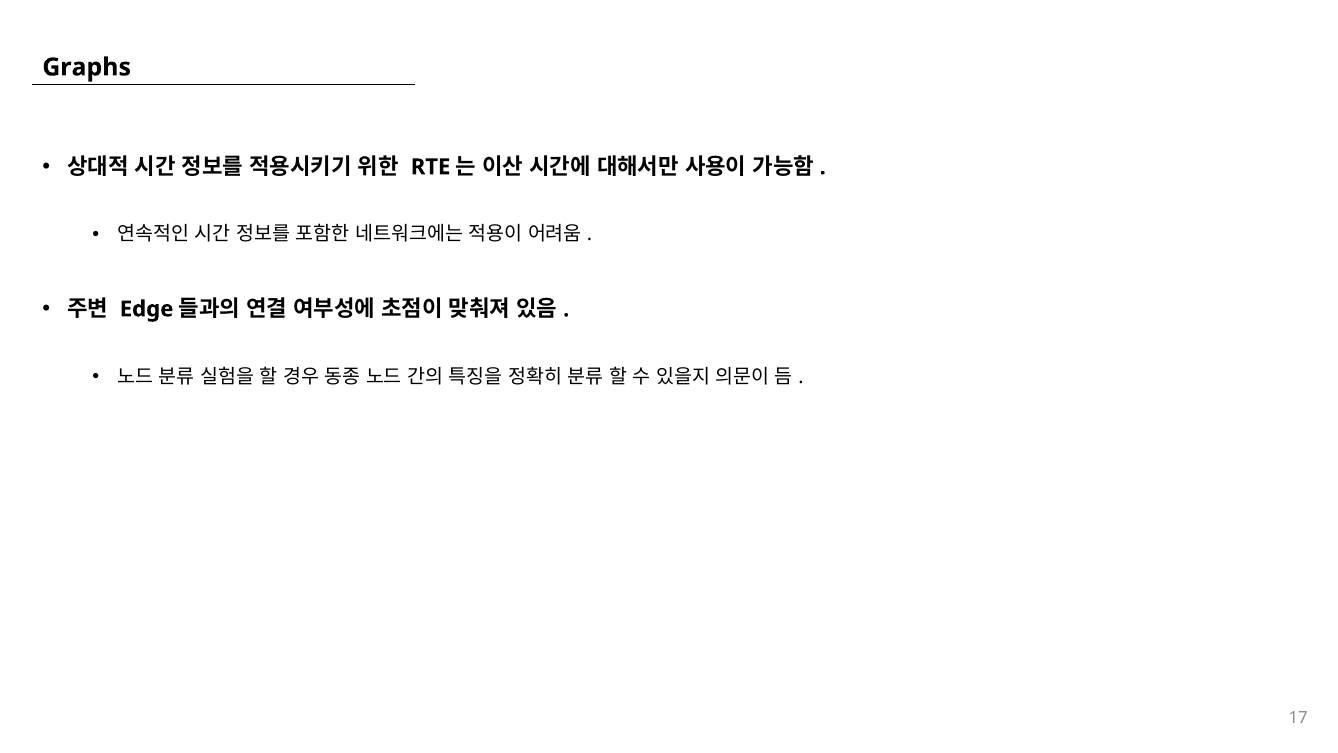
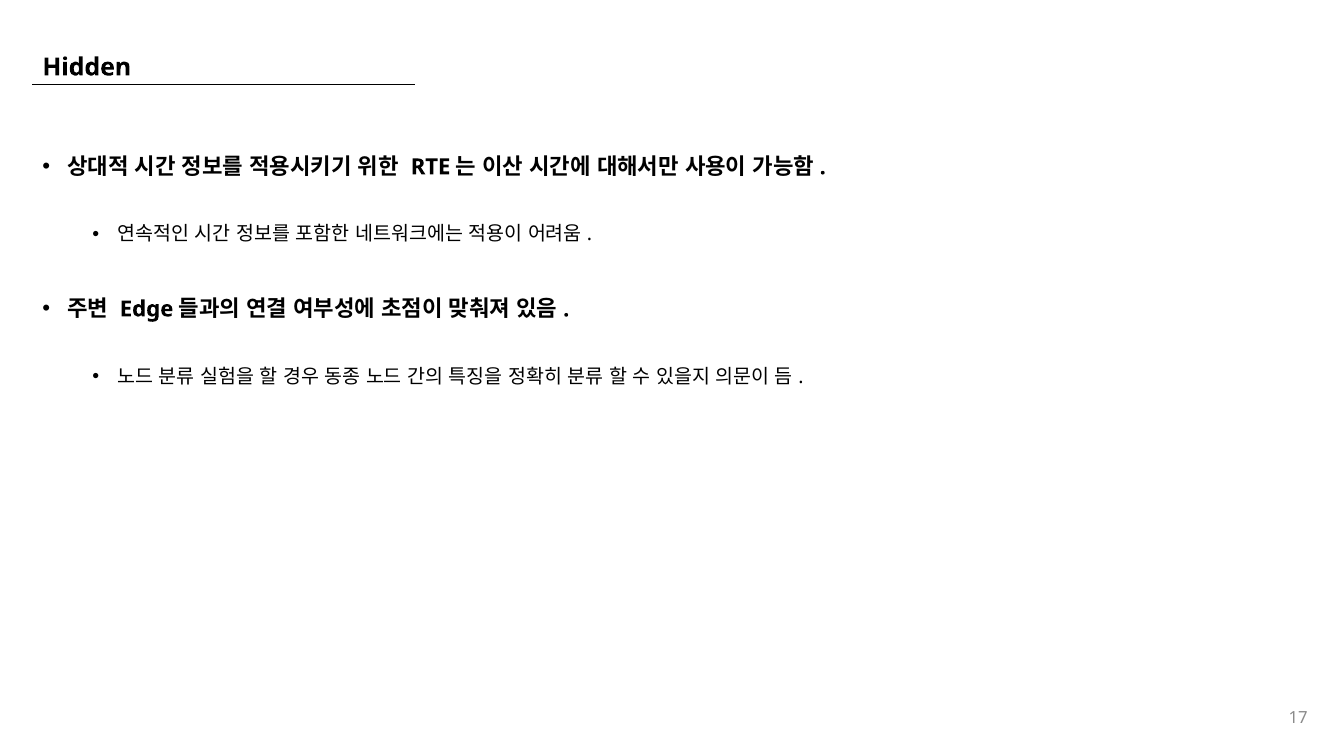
Graphs: Graphs -> Hidden (87, 67)
